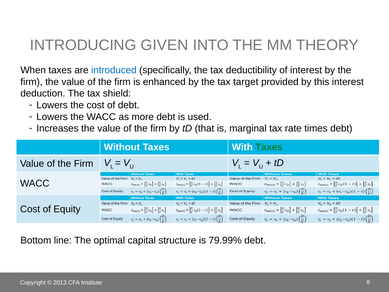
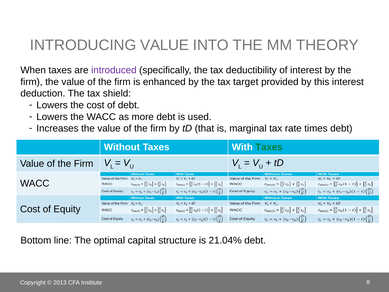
INTRODUCING GIVEN: GIVEN -> VALUE (165, 45)
introduced colour: blue -> purple (114, 70)
79.99%: 79.99% -> 21.04% (225, 240)
